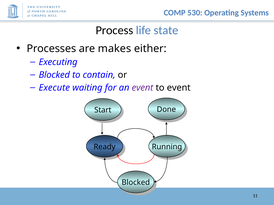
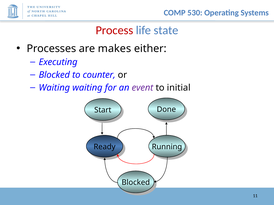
Process colour: black -> red (114, 30)
contain: contain -> counter (99, 75)
Execute: Execute -> Waiting (54, 88)
to event: event -> initial (179, 88)
